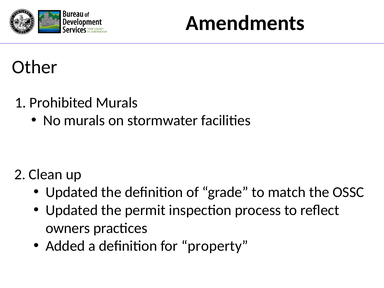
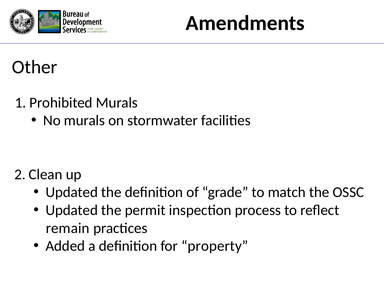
owners: owners -> remain (68, 228)
